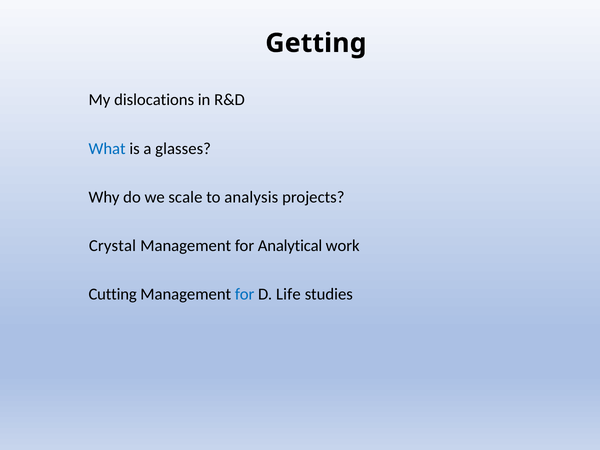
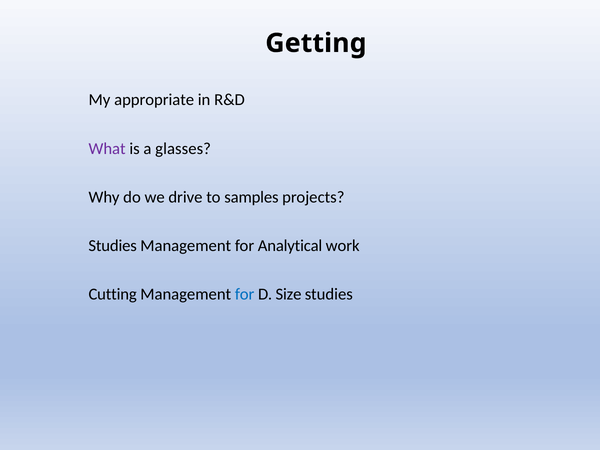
dislocations: dislocations -> appropriate (154, 100)
What colour: blue -> purple (107, 149)
scale: scale -> drive (185, 197)
analysis: analysis -> samples (251, 197)
Crystal: Crystal -> Studies (113, 246)
Life: Life -> Size (289, 294)
